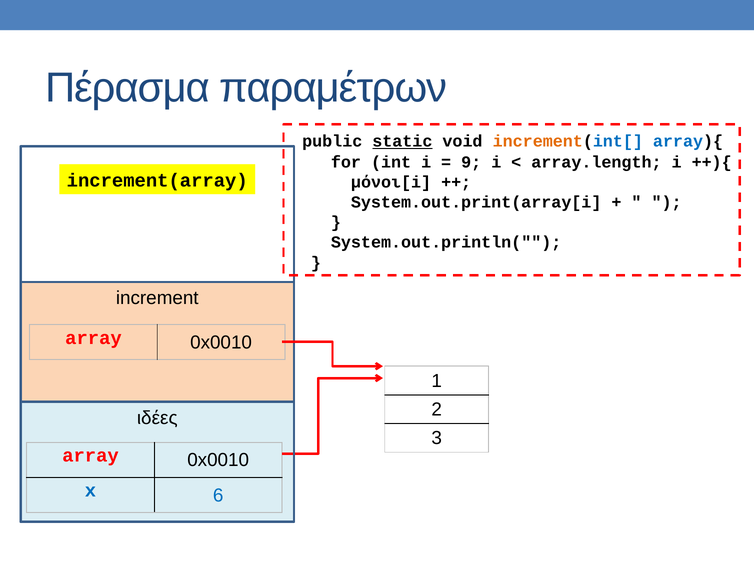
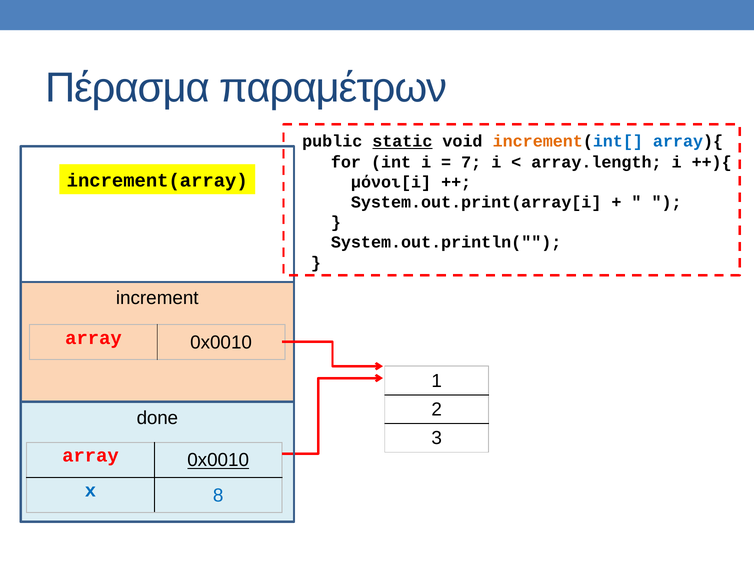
9: 9 -> 7 (471, 162)
ιδέες: ιδέες -> done (157, 417)
0x0010 underline: none -> present (218, 460)
6: 6 -> 8 (218, 495)
